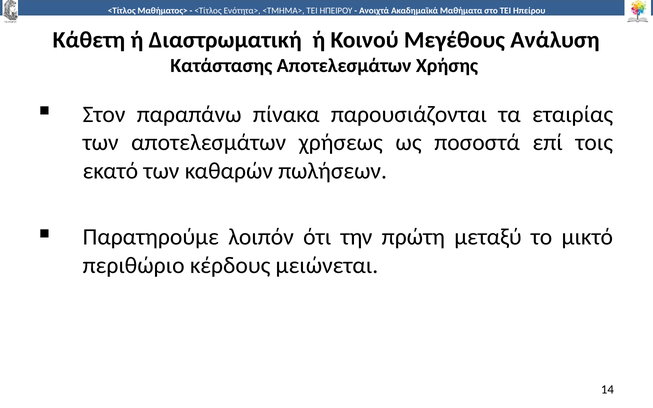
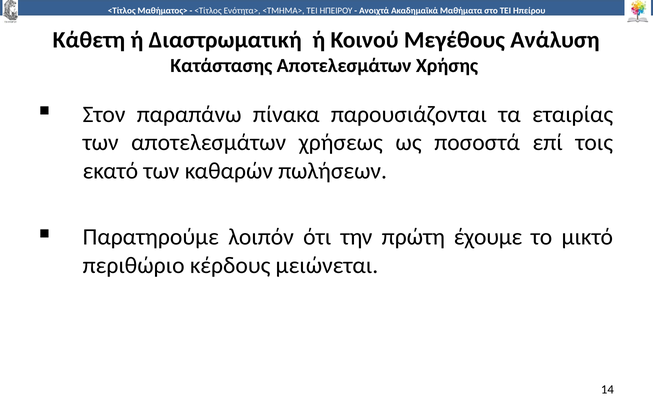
μεταξύ: μεταξύ -> έχουμε (488, 237)
